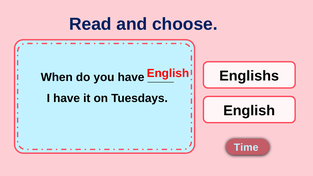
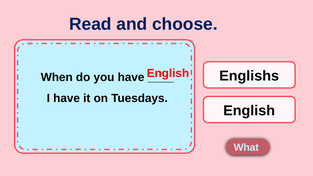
Time: Time -> What (246, 148)
